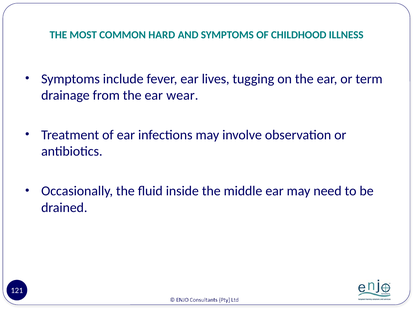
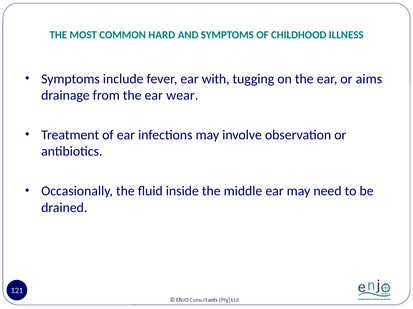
lives: lives -> with (216, 79)
term: term -> aims (369, 79)
